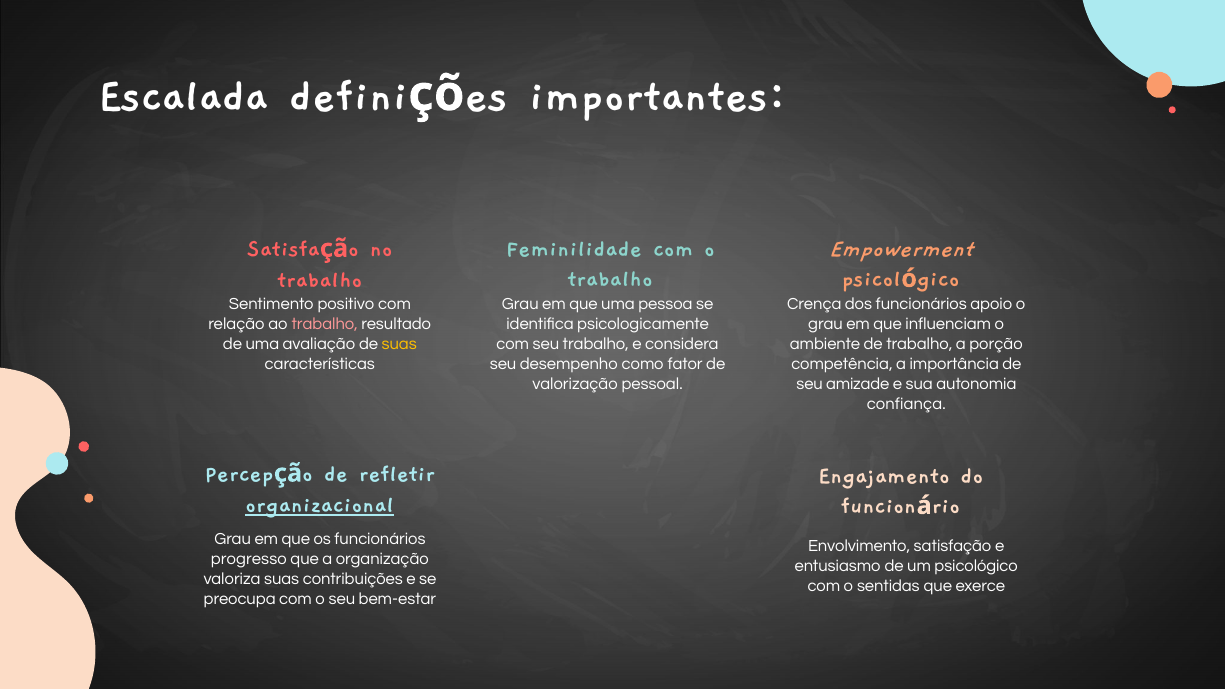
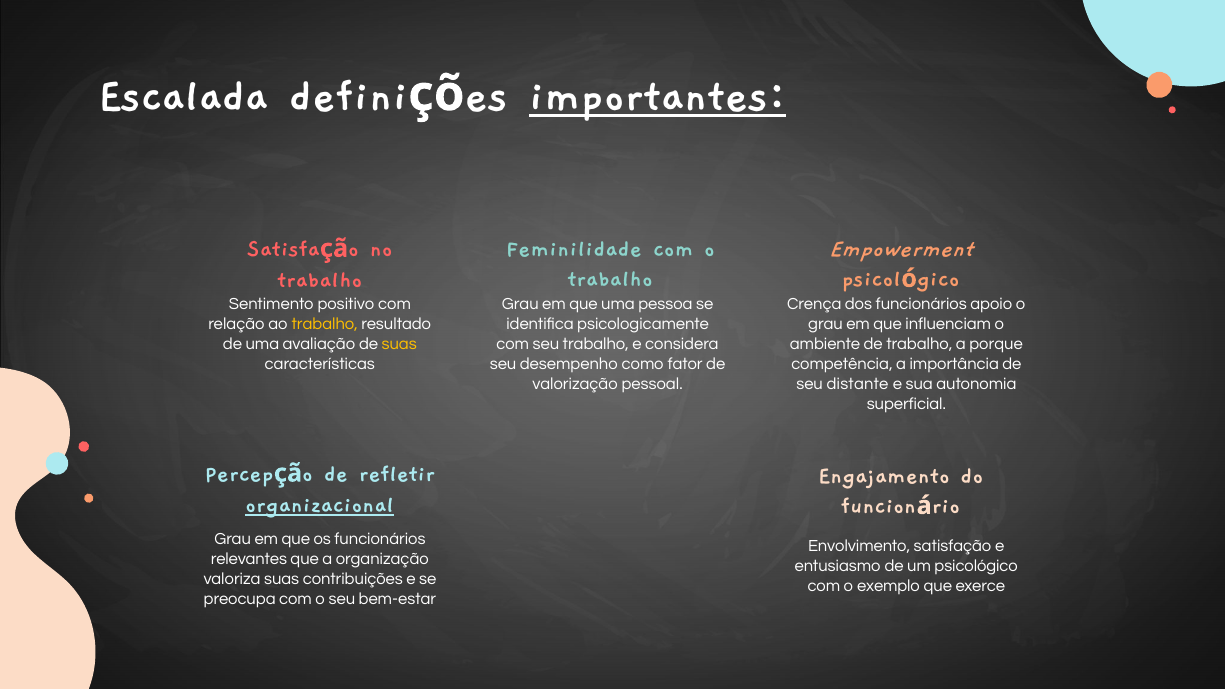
importantes underline: none -> present (657, 94)
trabalho colour: pink -> yellow (325, 324)
porção: porção -> porque (996, 344)
amizade: amizade -> distante (858, 384)
confiança: confiança -> superficial (906, 404)
progresso: progresso -> relevantes (249, 559)
sentidas: sentidas -> exemplo (888, 586)
